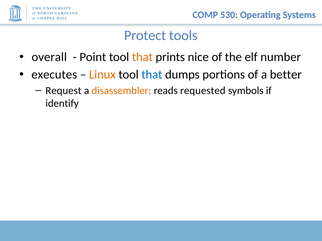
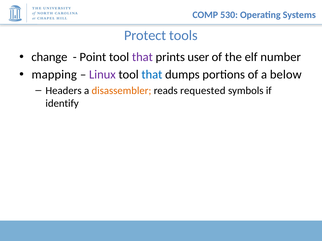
overall: overall -> change (49, 57)
that colour: orange -> purple (142, 57)
nice: nice -> user (198, 57)
executes: executes -> mapping (54, 75)
Linux colour: orange -> purple (102, 75)
better: better -> below (286, 75)
Request: Request -> Headers (64, 91)
